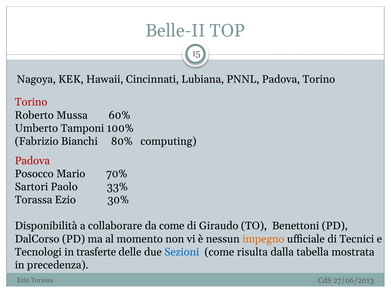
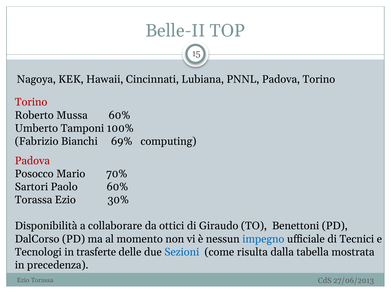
80%: 80% -> 69% (122, 141)
Paolo 33%: 33% -> 60% (117, 187)
da come: come -> ottici (172, 226)
impegno colour: orange -> blue (263, 239)
